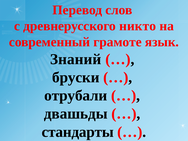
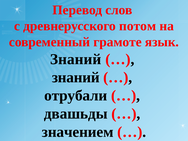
никто: никто -> потом (138, 26)
бруски: бруски -> знаний (76, 77)
стандарты: стандарты -> значением (78, 132)
